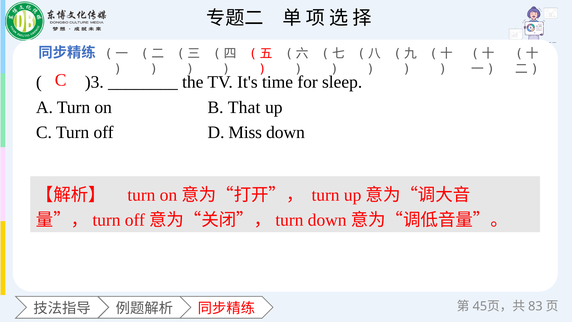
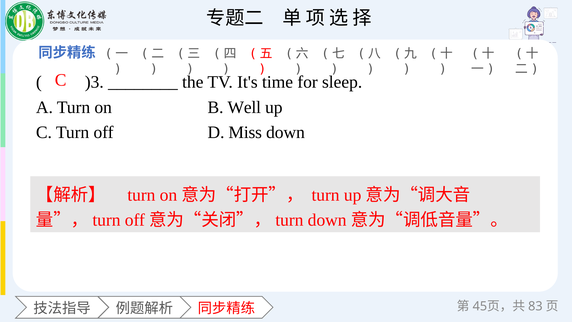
That: That -> Well (244, 107)
